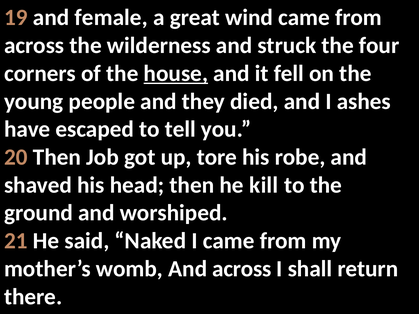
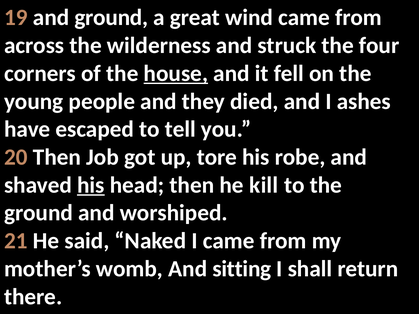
and female: female -> ground (111, 18)
his underline: none -> present (91, 185)
And across: across -> sitting (242, 269)
